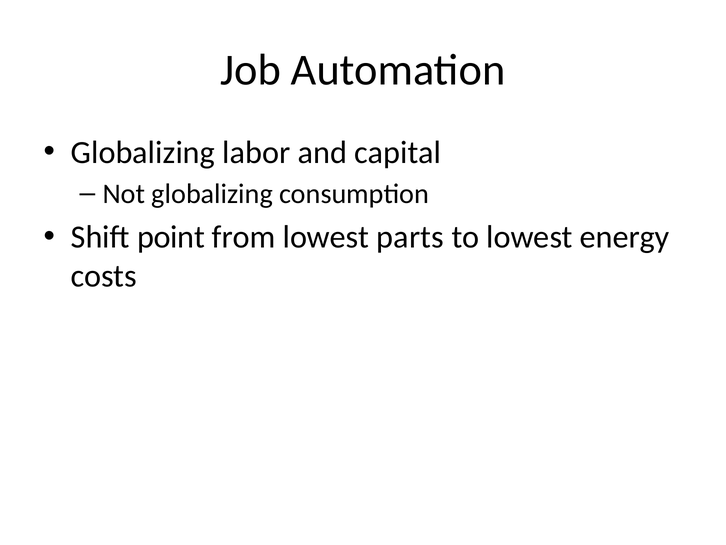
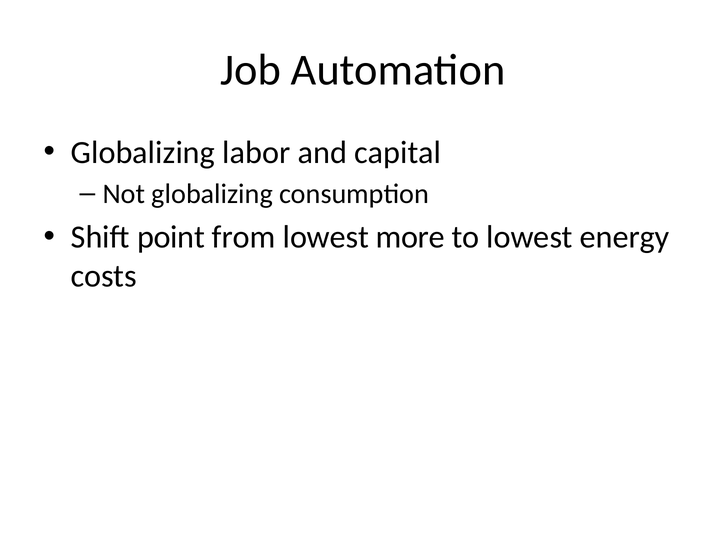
parts: parts -> more (410, 237)
